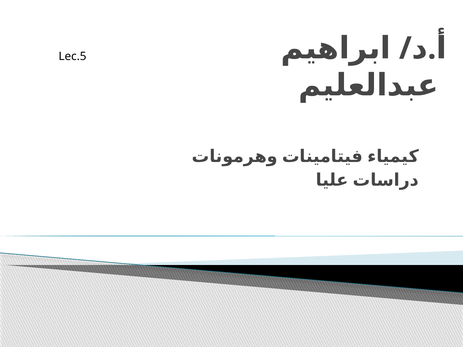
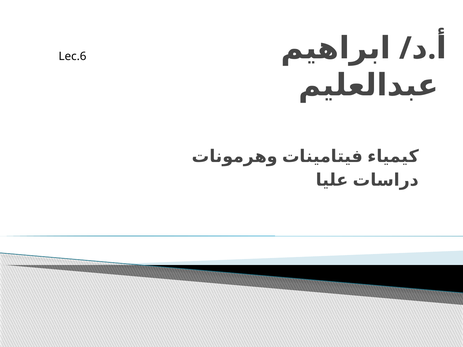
Lec.5: Lec.5 -> Lec.6 (72, 56)
